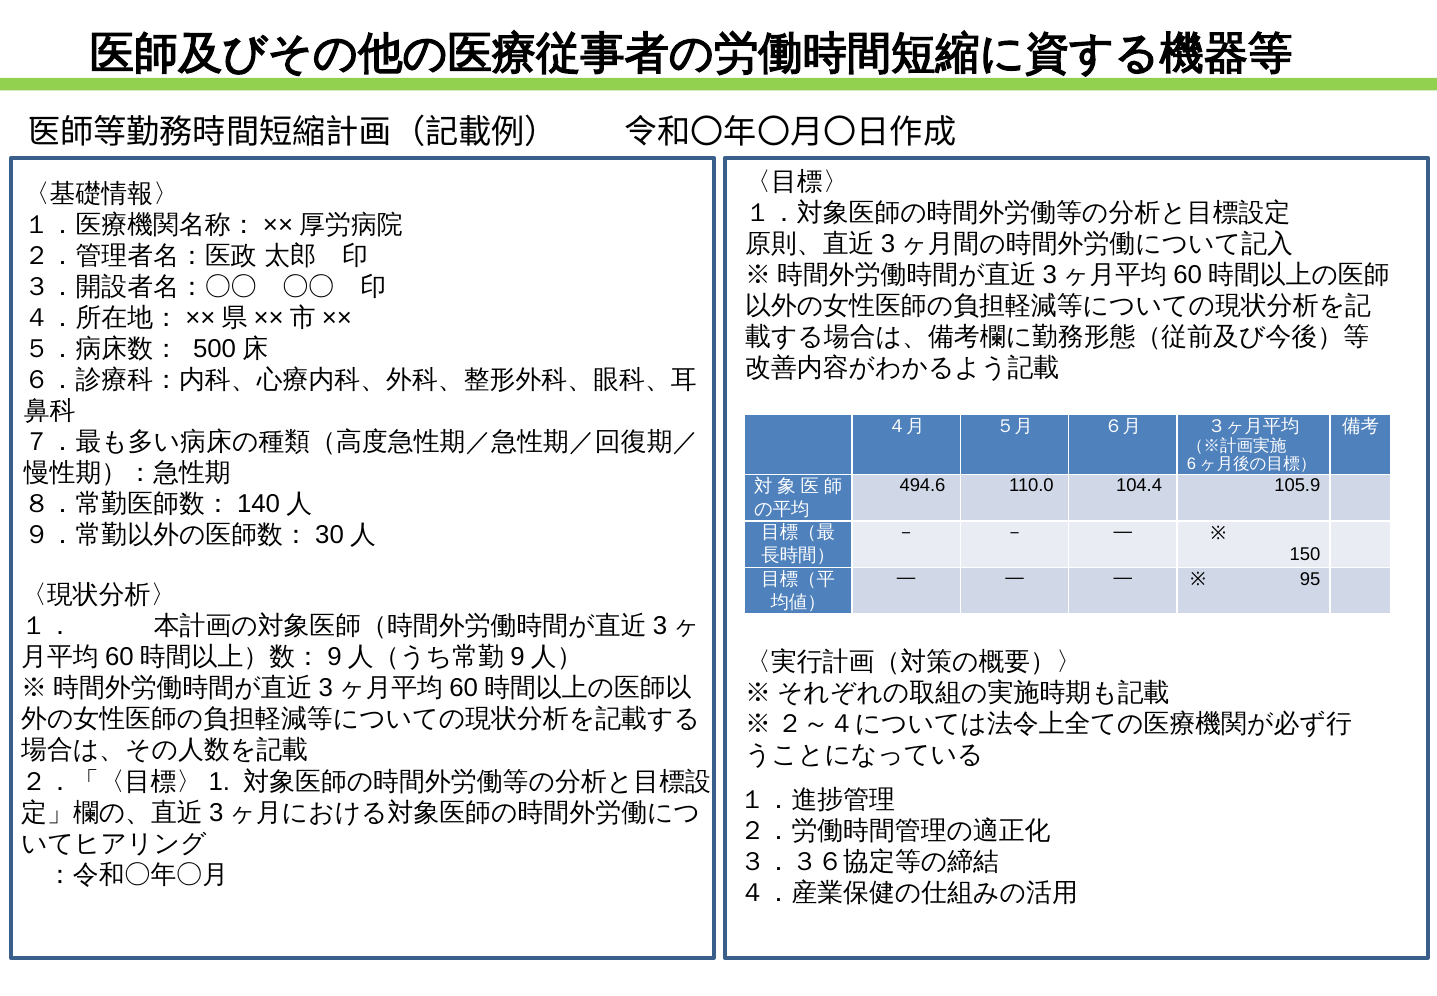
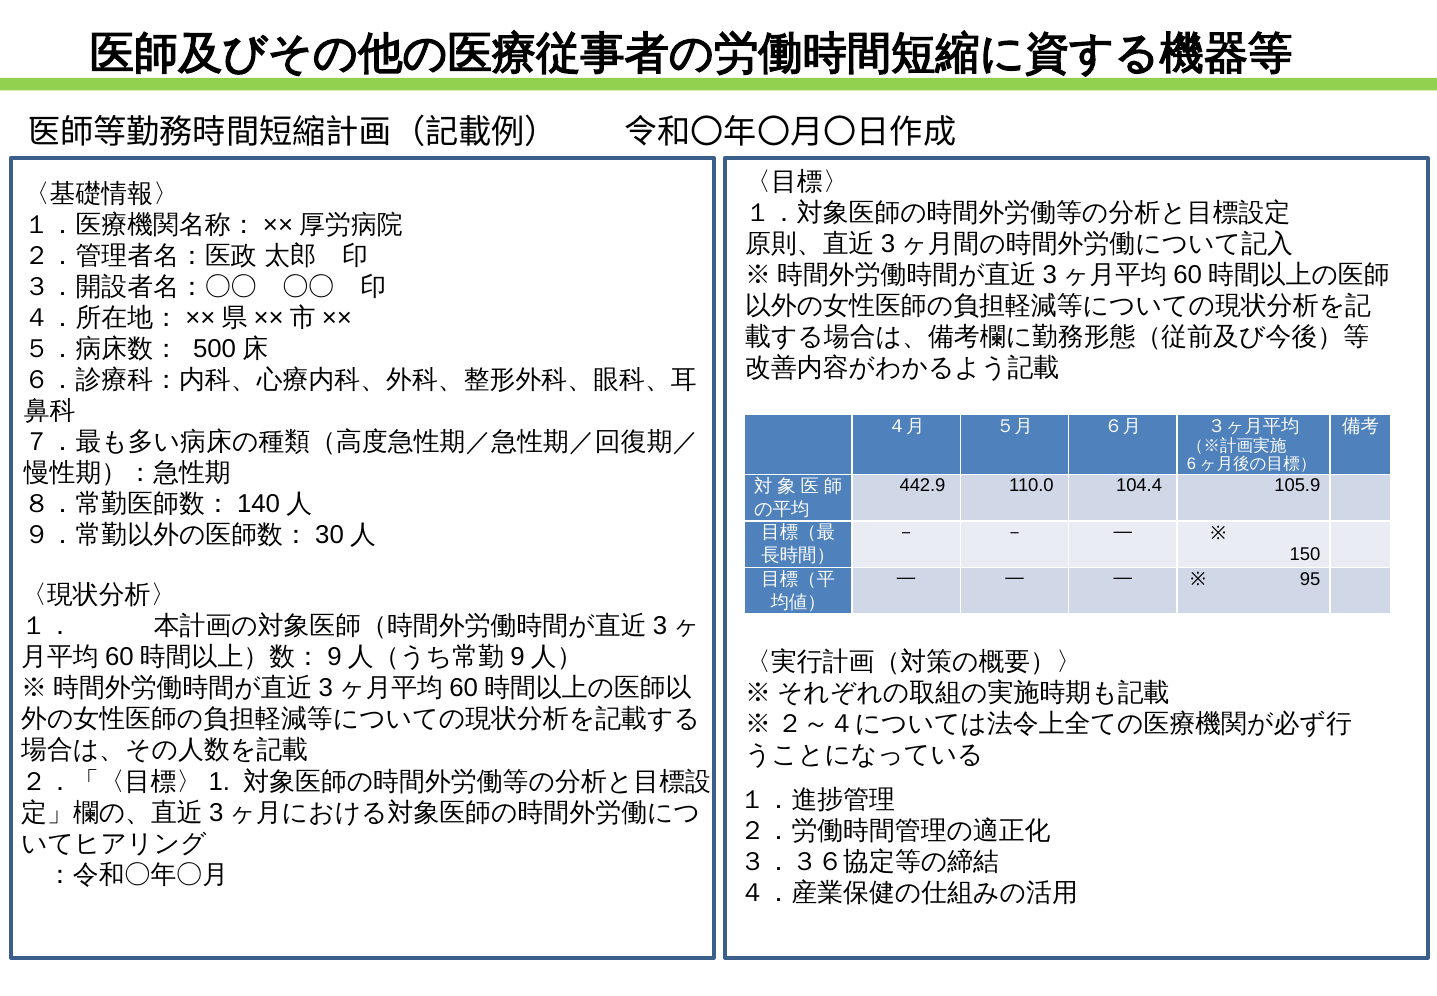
494.6: 494.6 -> 442.9 (923, 485)
